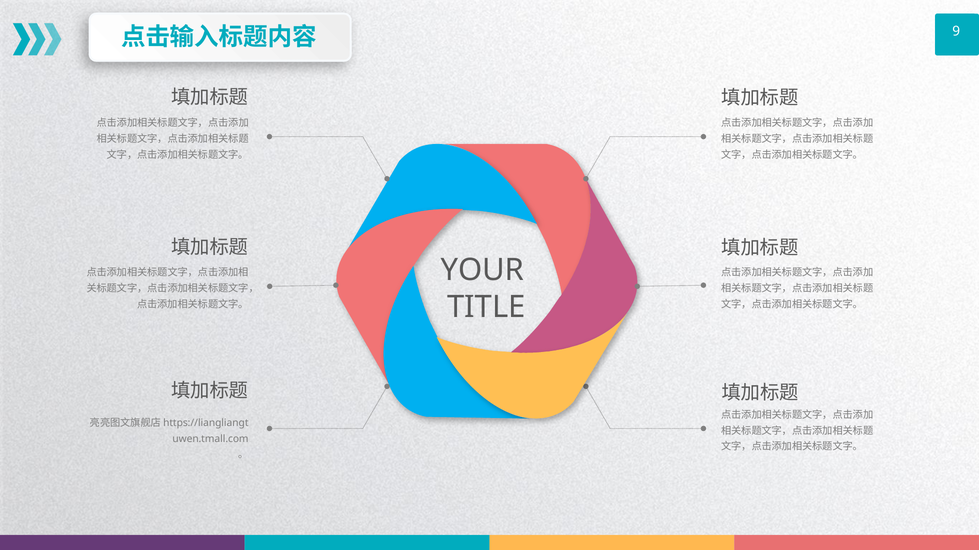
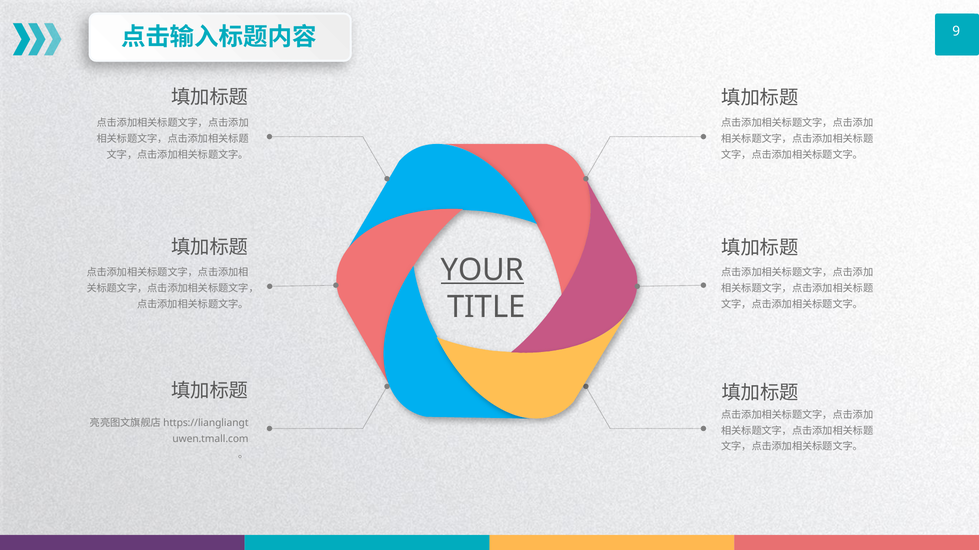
YOUR underline: none -> present (482, 270)
